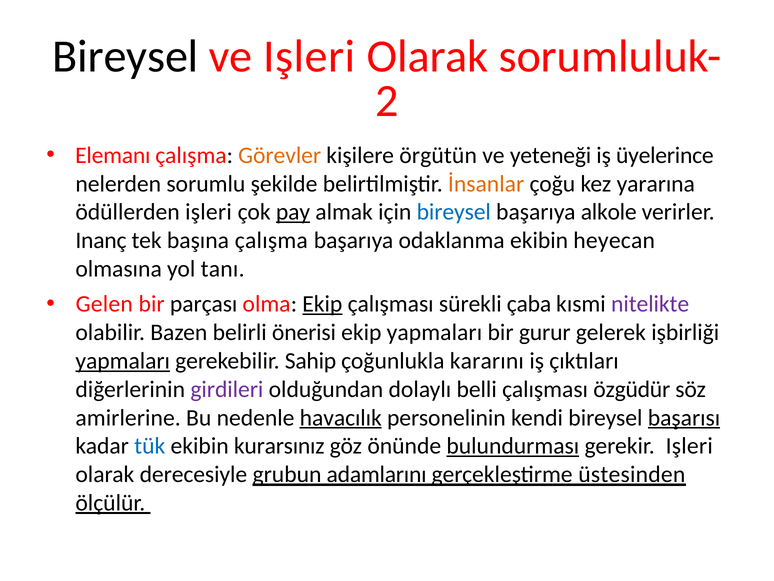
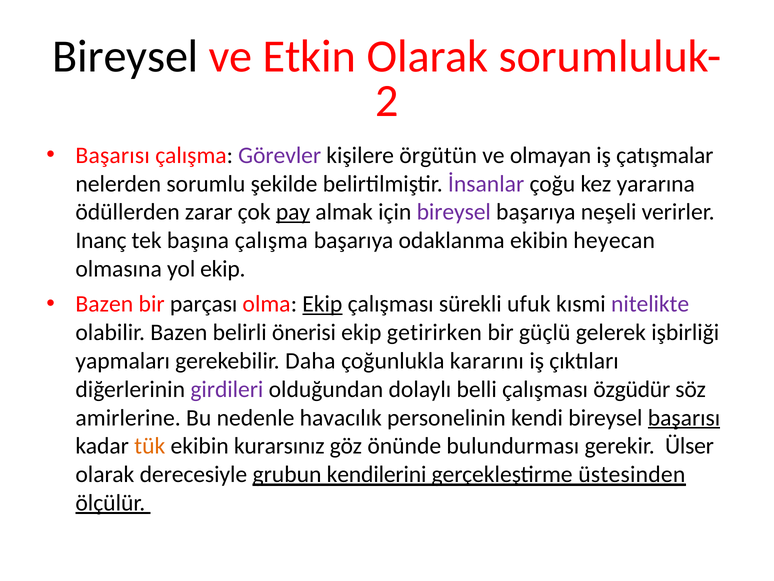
ve Işleri: Işleri -> Etkin (309, 56)
Elemanı: Elemanı -> Başarısı (113, 155)
Görevler colour: orange -> purple (280, 155)
yeteneği: yeteneği -> olmayan (551, 155)
üyelerince: üyelerince -> çatışmalar (665, 155)
İnsanlar colour: orange -> purple (486, 184)
ödüllerden işleri: işleri -> zarar (209, 212)
bireysel colour: blue -> purple (454, 212)
alkole: alkole -> neşeli (609, 212)
yol tanı: tanı -> ekip (223, 269)
Gelen: Gelen -> Bazen (104, 304)
çaba: çaba -> ufuk (529, 304)
ekip yapmaları: yapmaları -> getirirken (434, 332)
gurur: gurur -> güçlü (545, 332)
yapmaları underline: present -> none (123, 361)
Sahip: Sahip -> Daha (310, 361)
havacılık underline: present -> none (341, 417)
tük colour: blue -> orange (150, 446)
bulundurması underline: present -> none (513, 446)
gerekir Işleri: Işleri -> Ülser (689, 446)
adamlarını: adamlarını -> kendilerini (377, 474)
